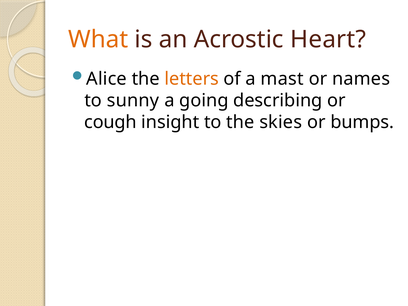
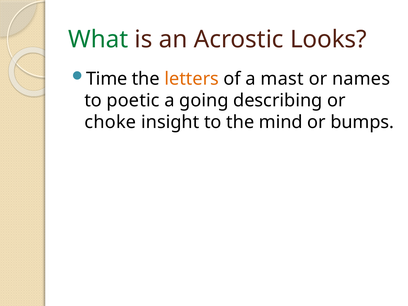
What colour: orange -> green (98, 39)
Heart: Heart -> Looks (328, 39)
Alice: Alice -> Time (107, 79)
sunny: sunny -> poetic (133, 101)
cough: cough -> choke (110, 122)
skies: skies -> mind (281, 122)
